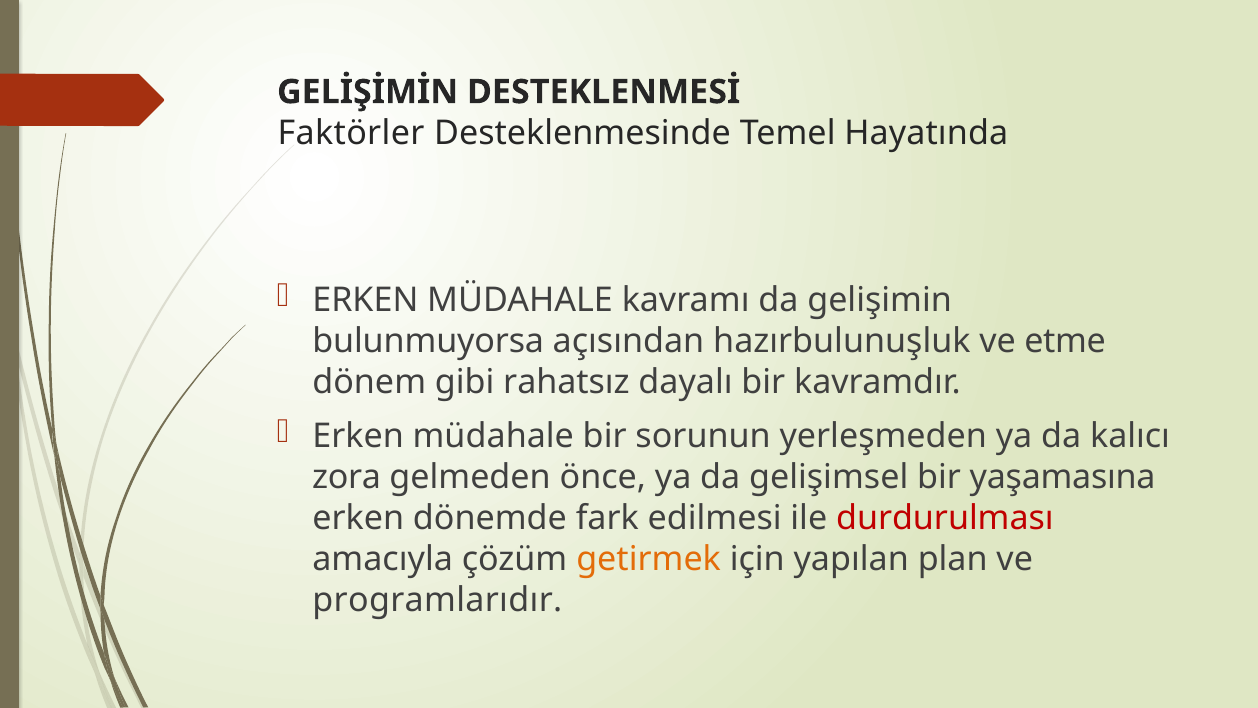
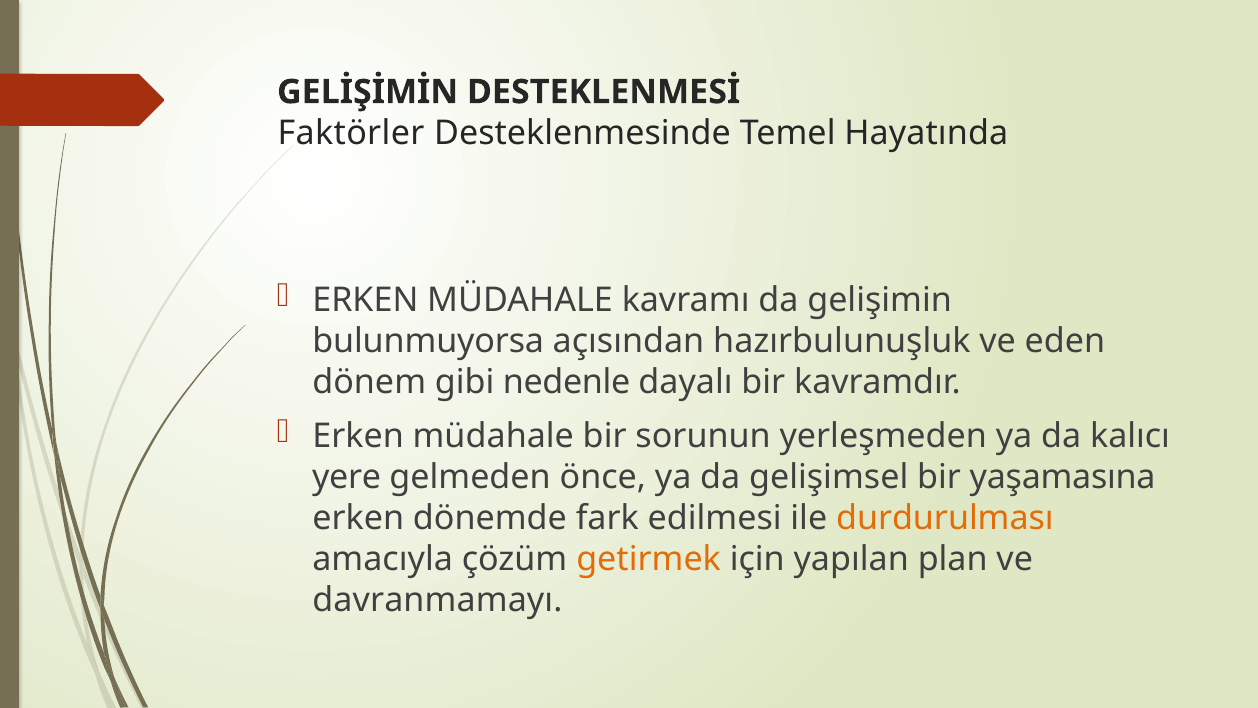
etme: etme -> eden (1065, 341)
rahatsız: rahatsız -> nedenle (567, 382)
zora: zora -> yere (347, 477)
durdurulması colour: red -> orange (945, 518)
programlarıdır: programlarıdır -> davranmamayı (437, 600)
